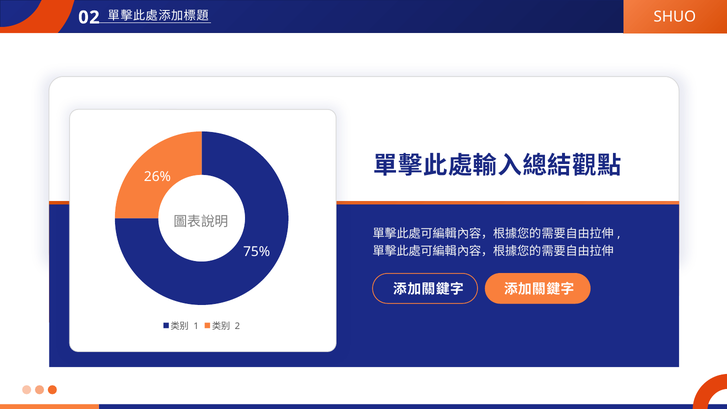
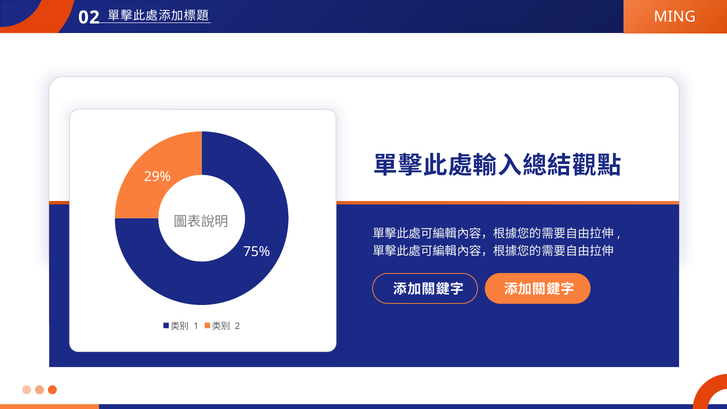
SHUO: SHUO -> MING (675, 17)
26%: 26% -> 29% (157, 176)
